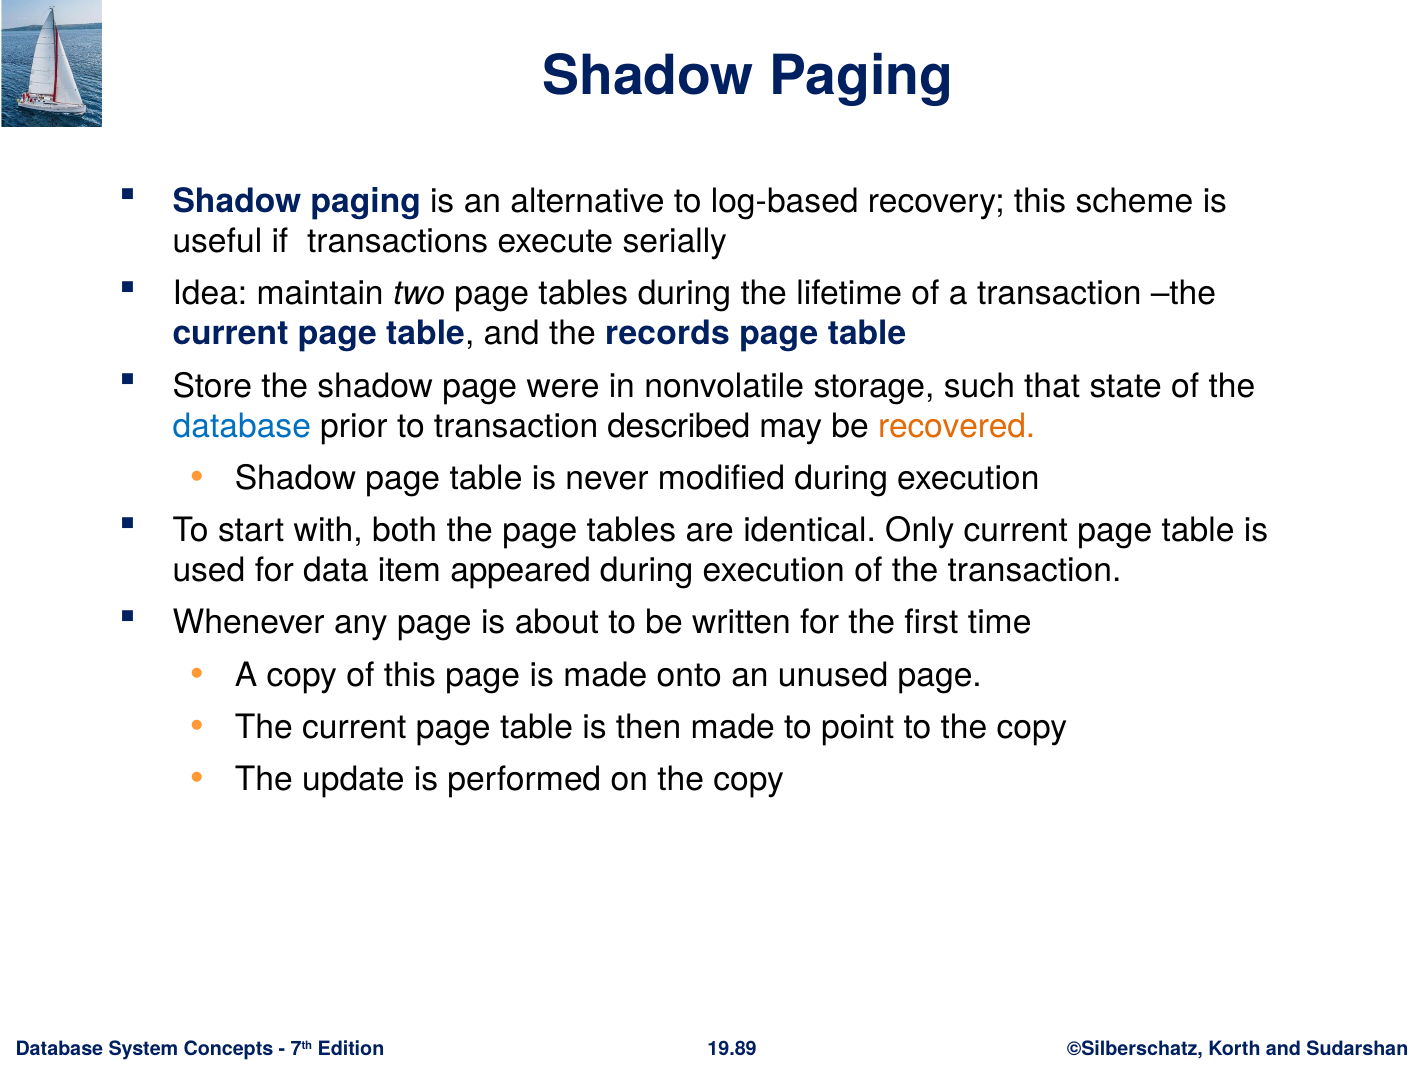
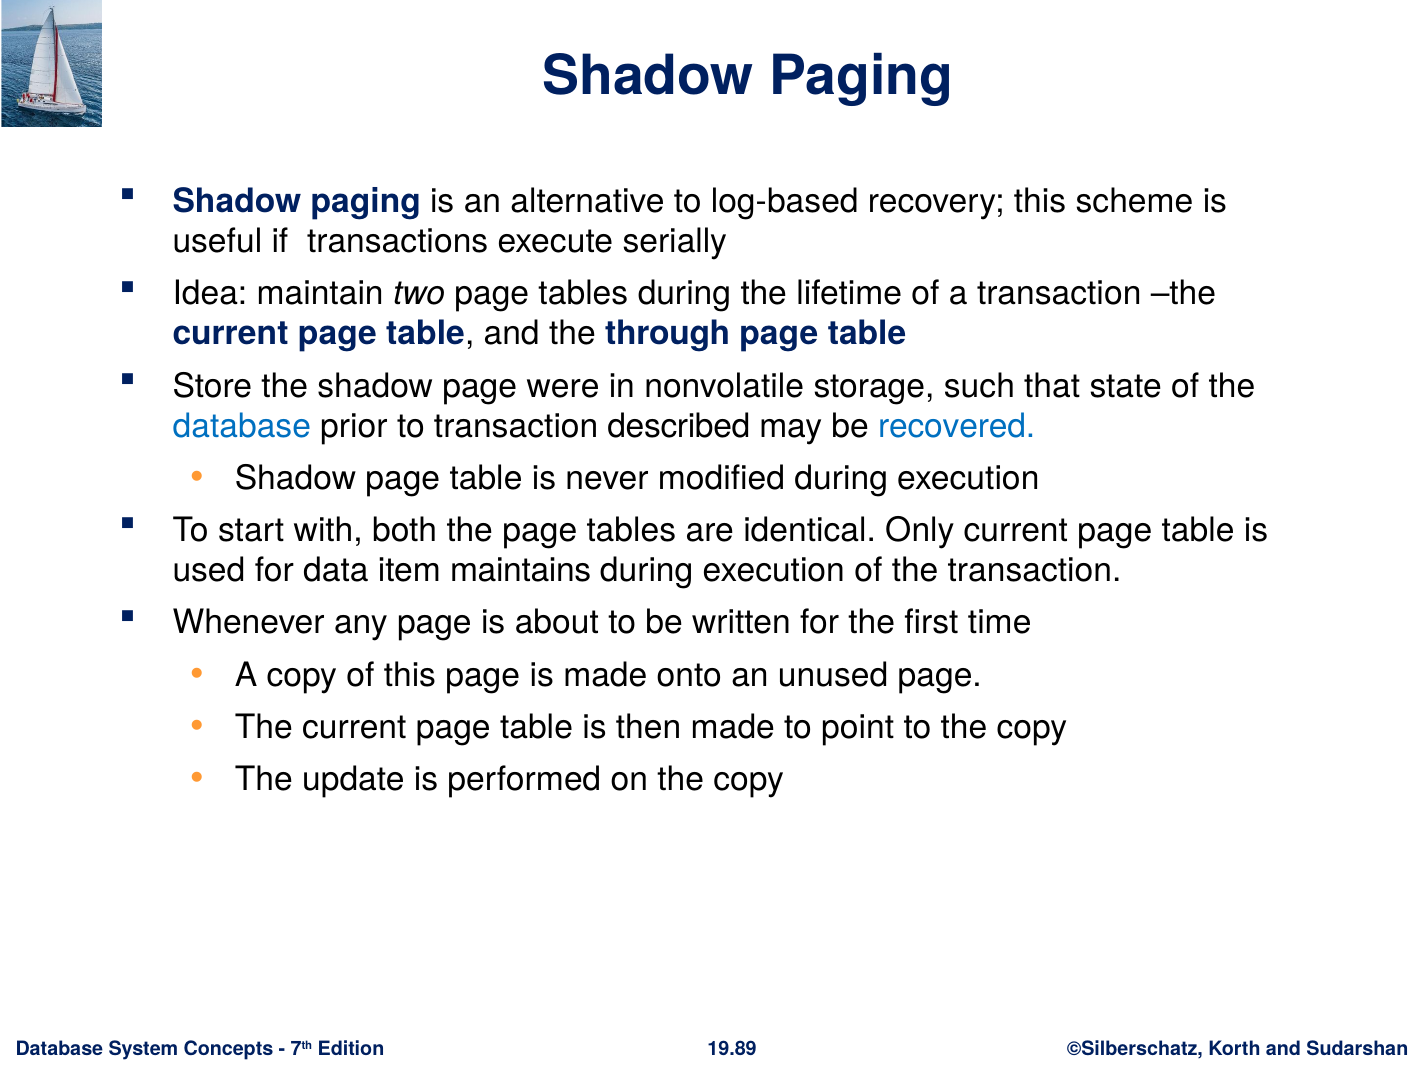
records: records -> through (668, 334)
recovered colour: orange -> blue (957, 426)
appeared: appeared -> maintains (521, 571)
